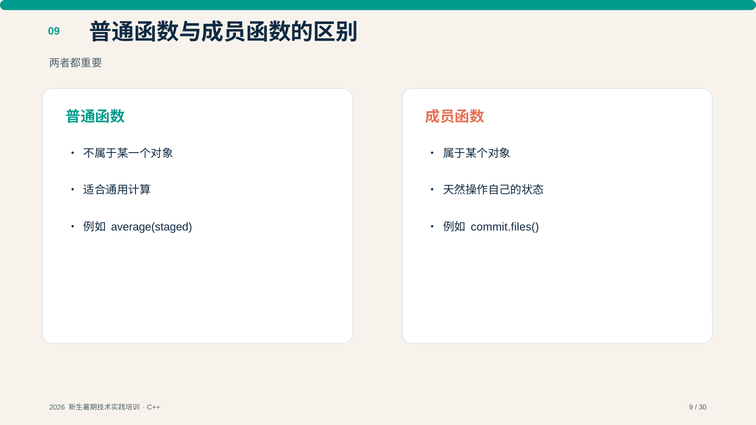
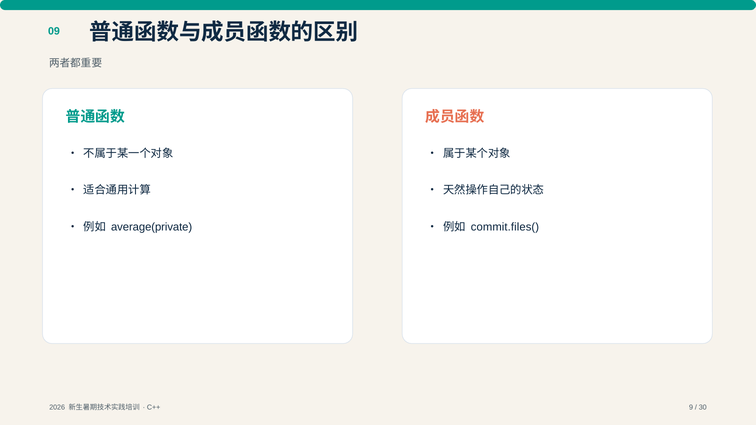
average(staged: average(staged -> average(private (152, 227)
